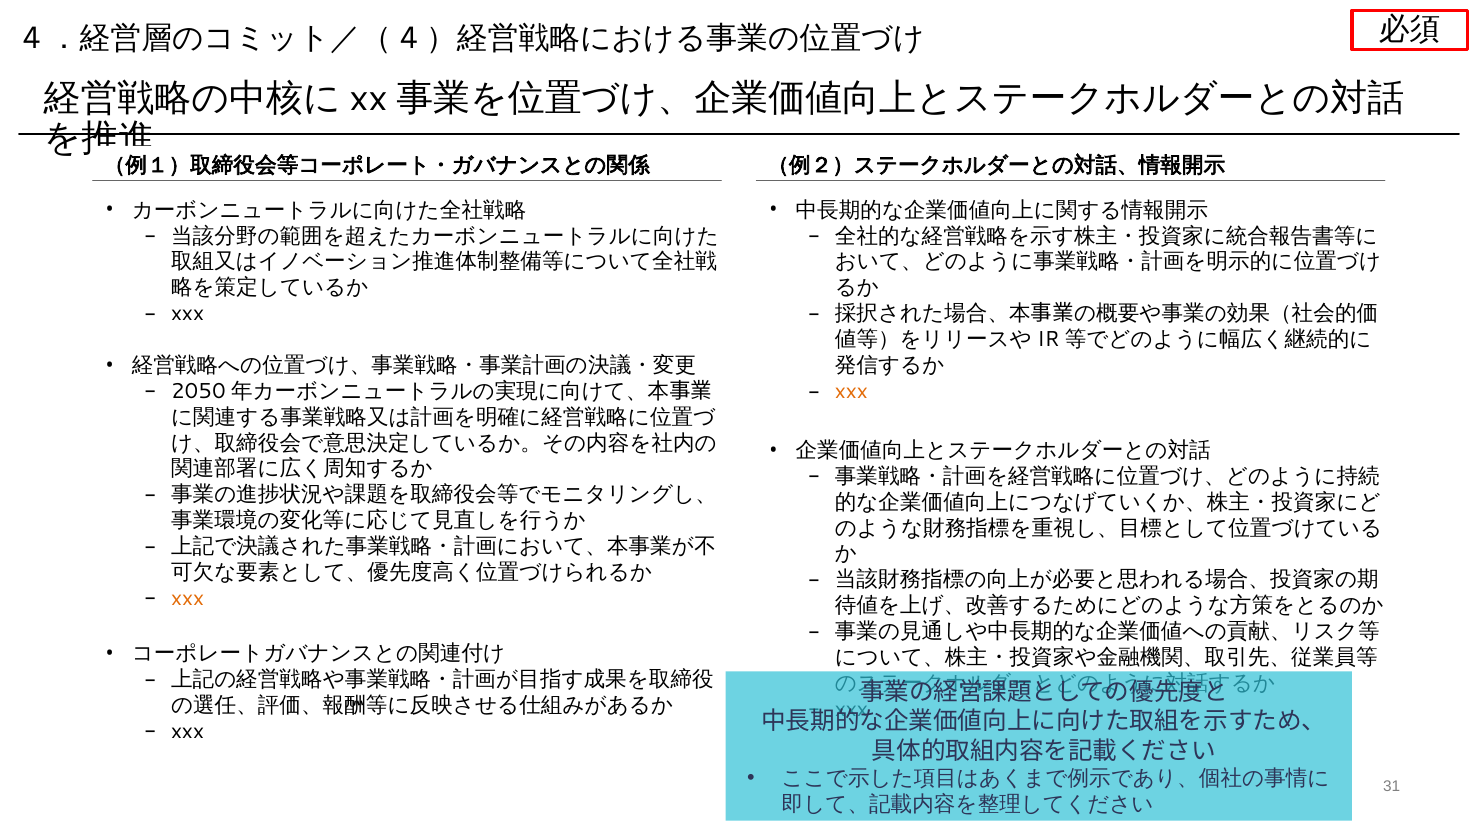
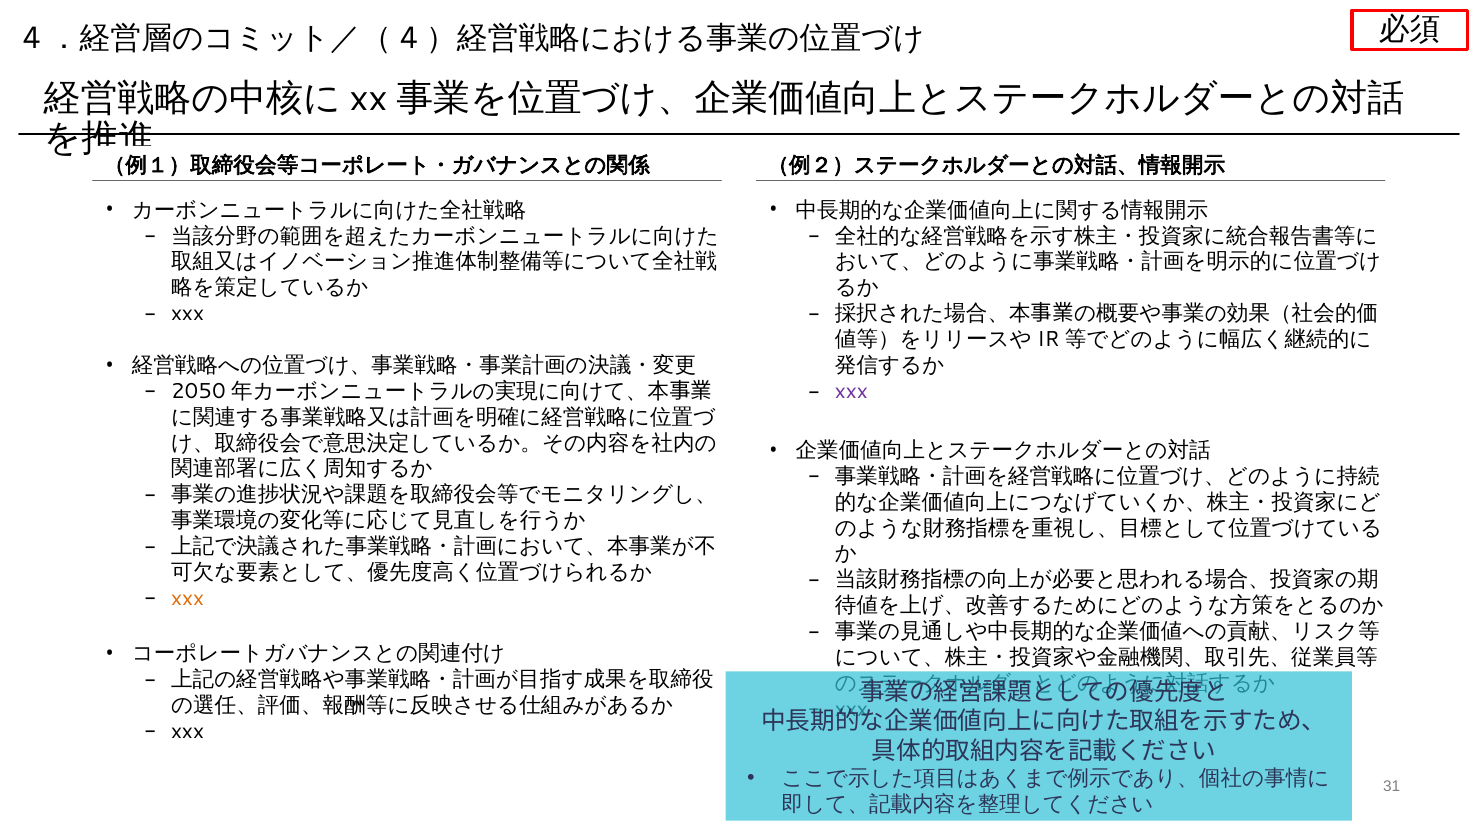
xxx colour: orange -> purple (851, 391)
